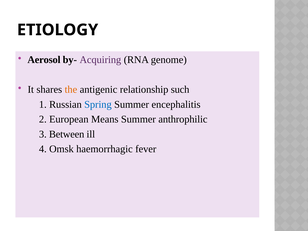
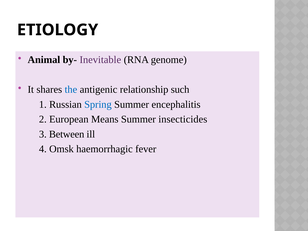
Aerosol: Aerosol -> Animal (44, 60)
Acquiring: Acquiring -> Inevitable (100, 60)
the colour: orange -> blue (71, 90)
anthrophilic: anthrophilic -> insecticides (183, 119)
